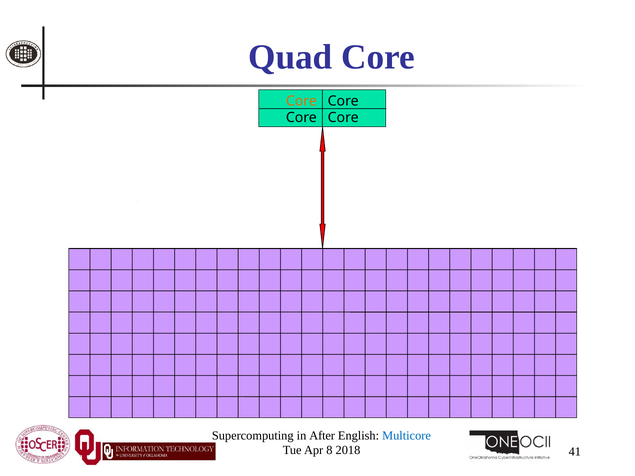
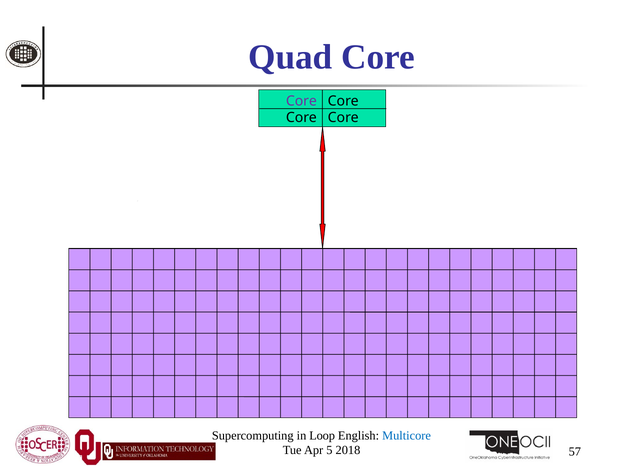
Core colour: orange -> purple (301, 101)
After: After -> Loop (322, 436)
8: 8 -> 5 (329, 451)
41: 41 -> 57 (575, 452)
